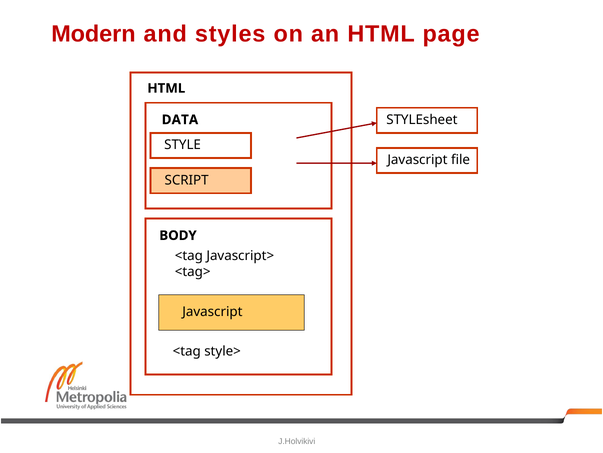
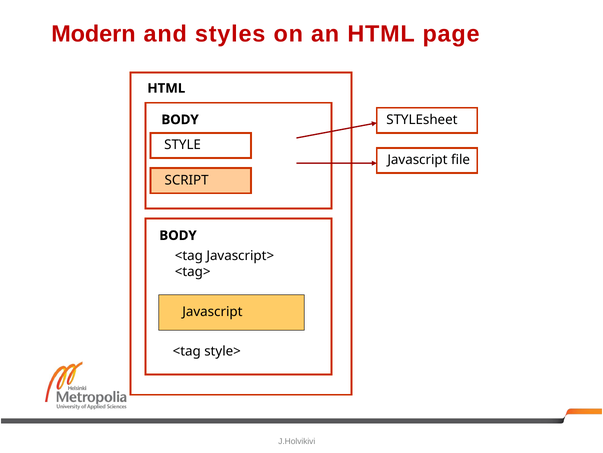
DATA: DATA -> BODY (180, 120)
